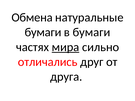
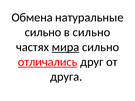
бумаги: бумаги -> сильно (43, 32)
в бумаги: бумаги -> сильно (91, 32)
отличались underline: none -> present (48, 62)
